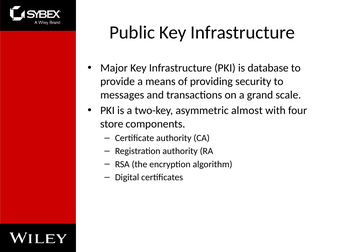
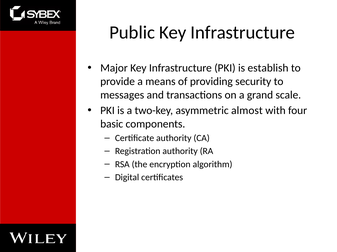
database: database -> establish (268, 68)
store: store -> basic (112, 124)
